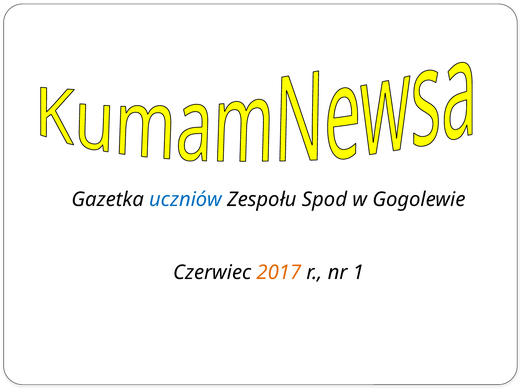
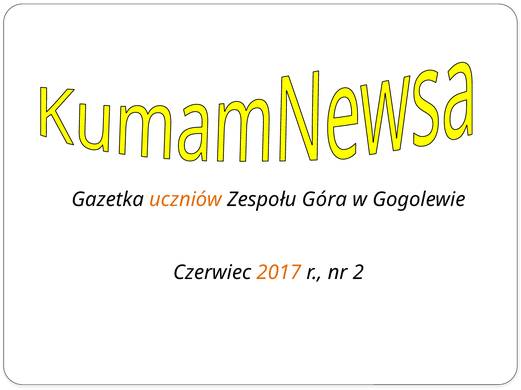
uczniów colour: blue -> orange (186, 200)
Spod: Spod -> Góra (324, 200)
1: 1 -> 2 (358, 273)
